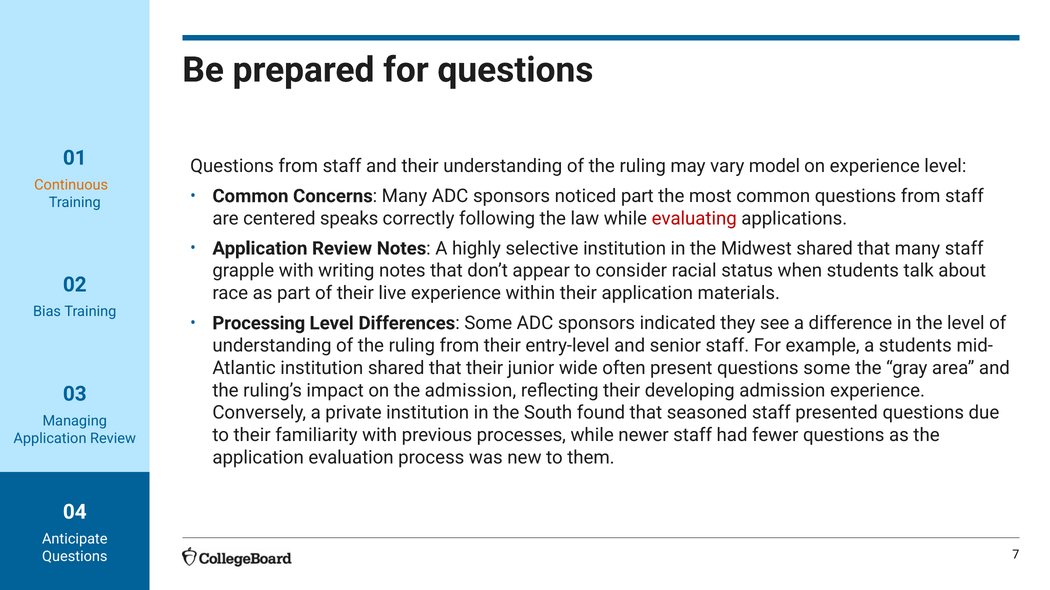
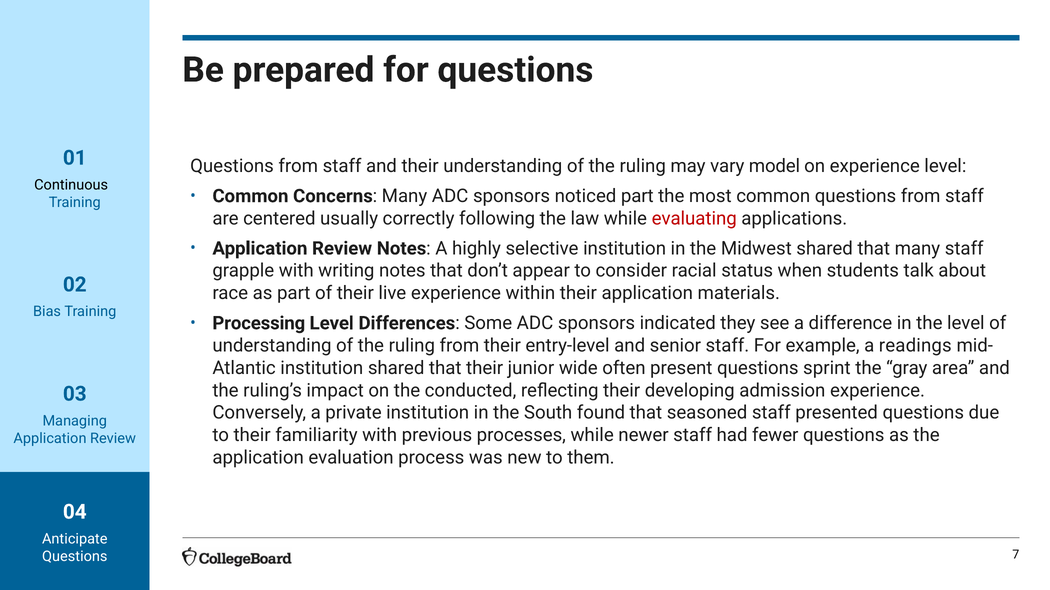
Continuous colour: orange -> black (71, 185)
speaks: speaks -> usually (349, 219)
a students: students -> readings (915, 346)
questions some: some -> sprint (827, 368)
the admission: admission -> conducted (471, 391)
